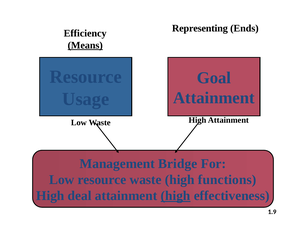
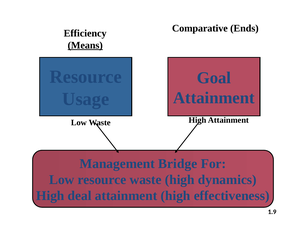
Representing: Representing -> Comparative (200, 28)
functions: functions -> dynamics (227, 179)
high underline: present -> none (176, 196)
